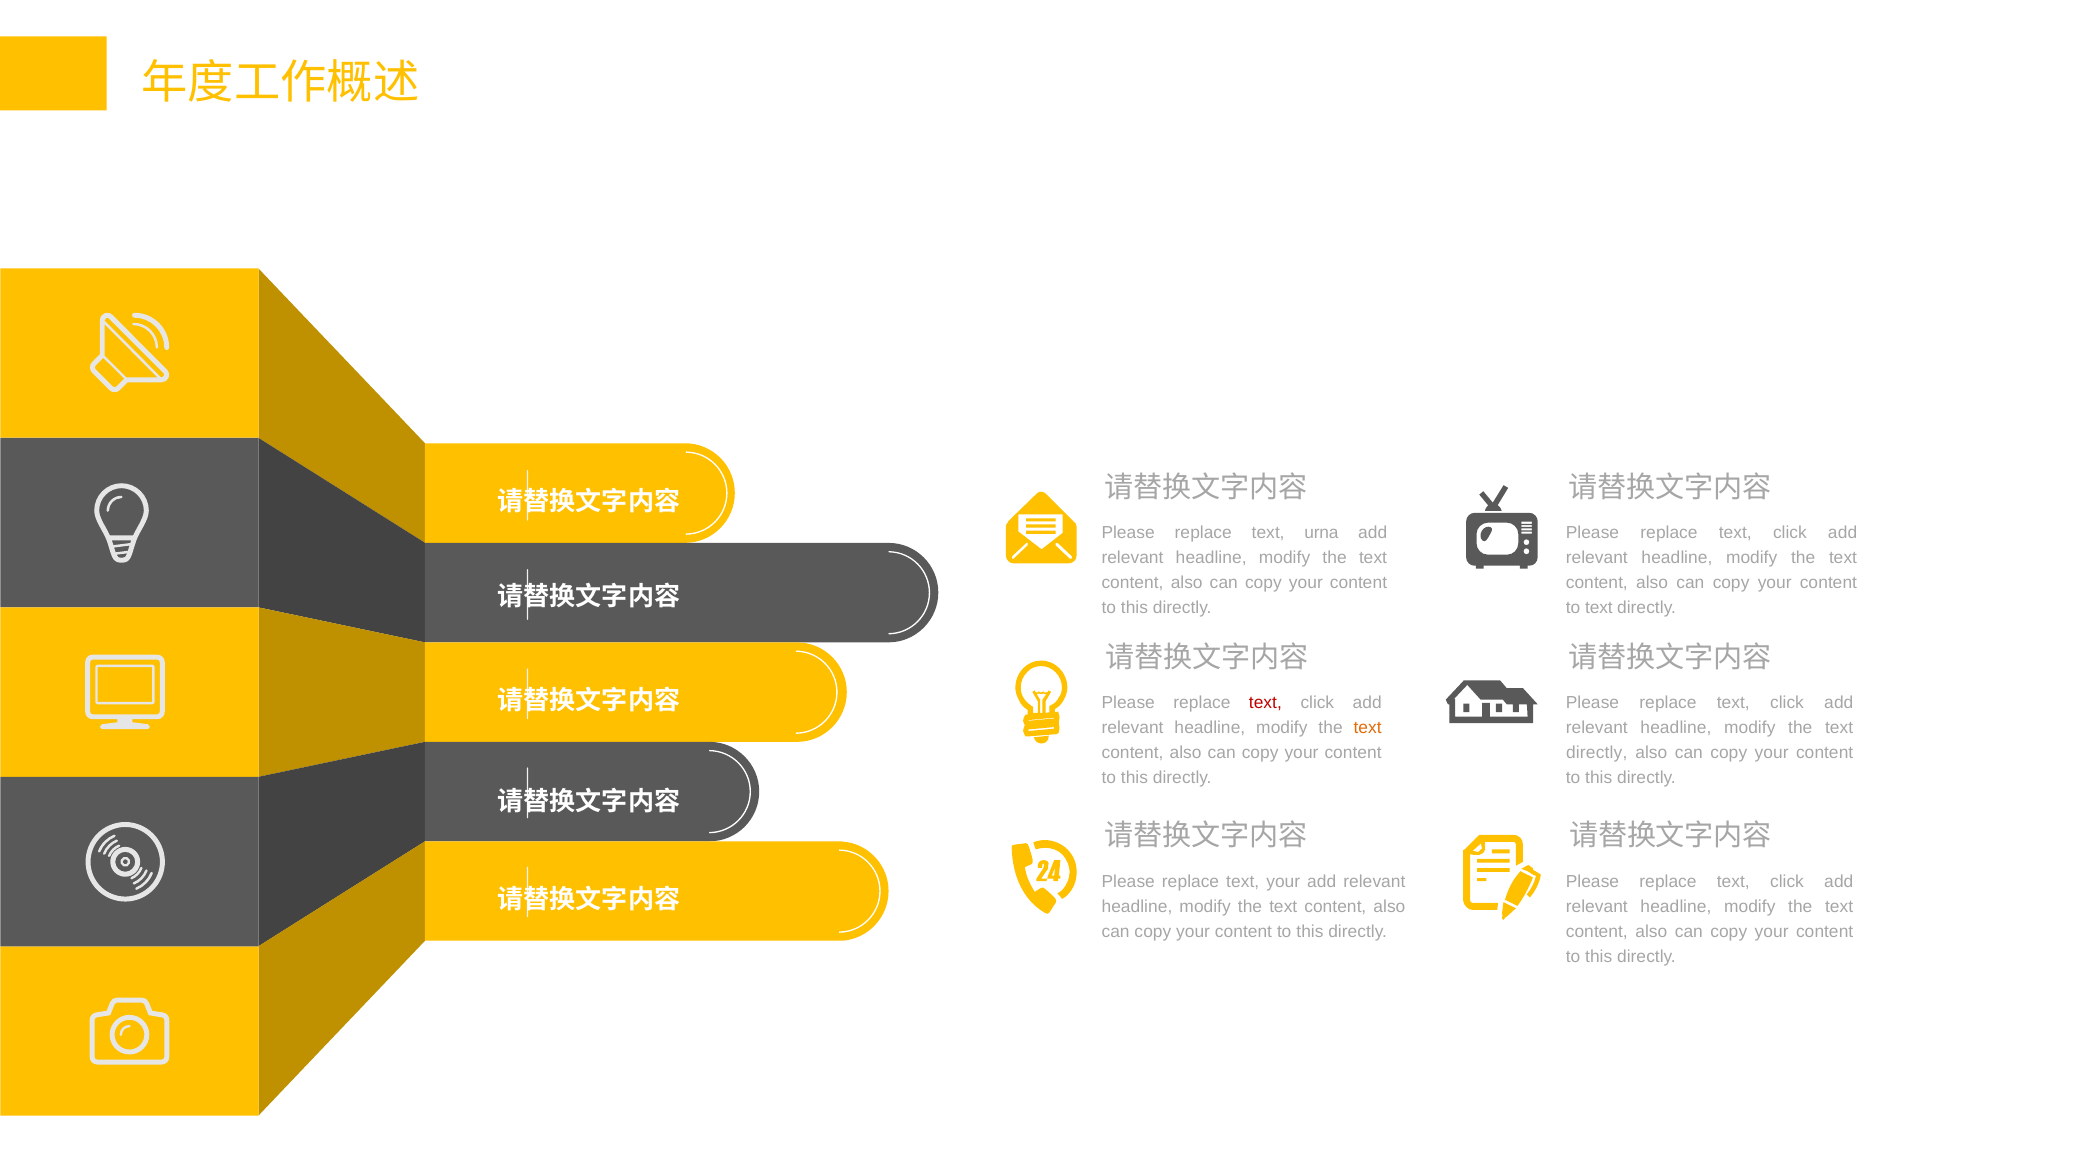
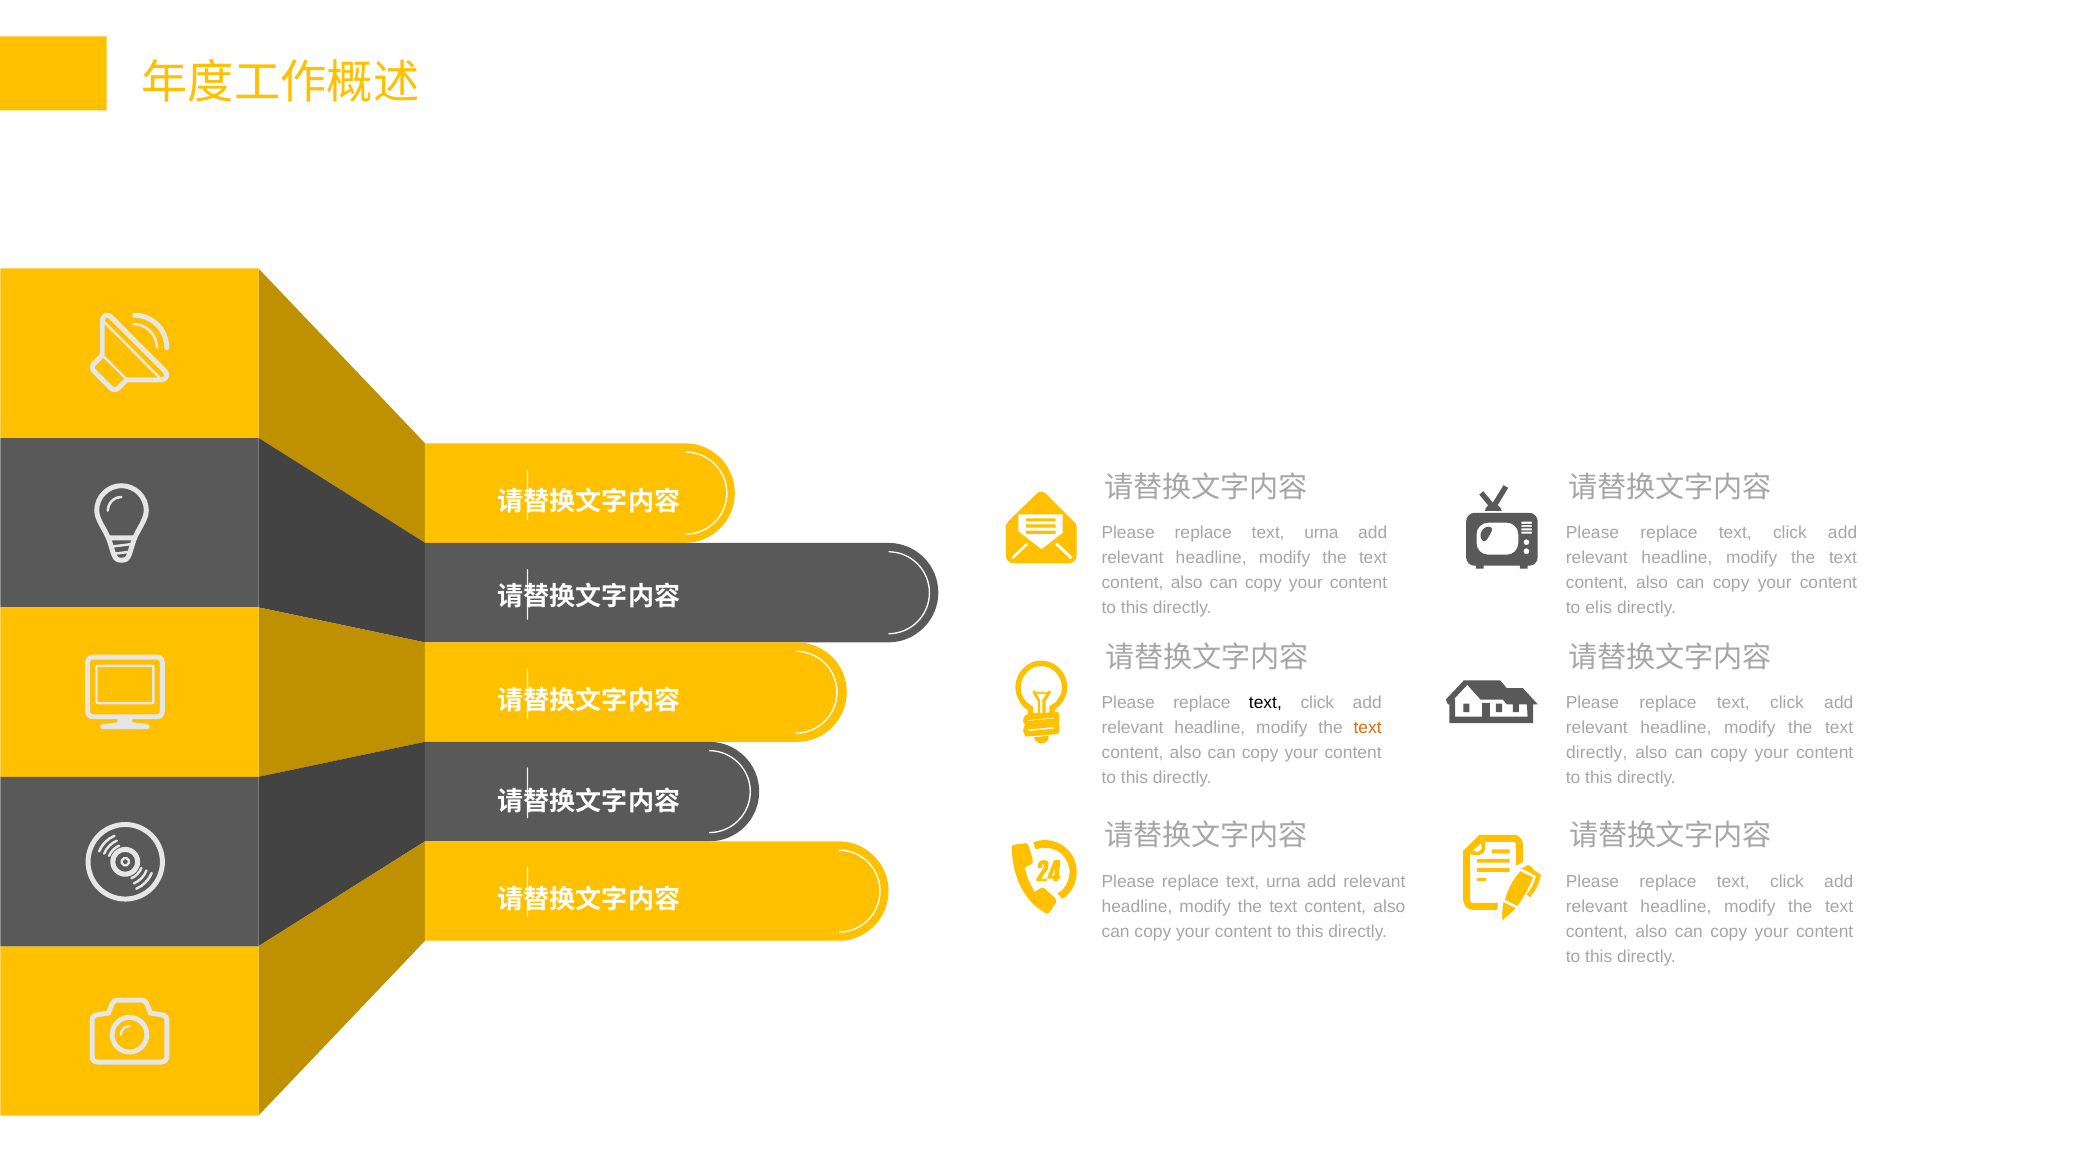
to text: text -> elis (1599, 608)
text colour: red -> black (1265, 703)
your: your -> urna (1283, 882)
